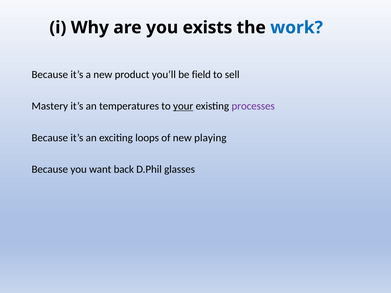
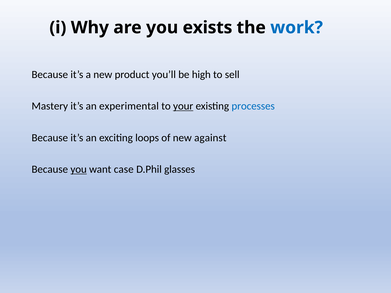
field: field -> high (201, 75)
temperatures: temperatures -> experimental (129, 106)
processes colour: purple -> blue (253, 106)
playing: playing -> against (210, 138)
you underline: none -> present (79, 170)
back: back -> case (124, 170)
